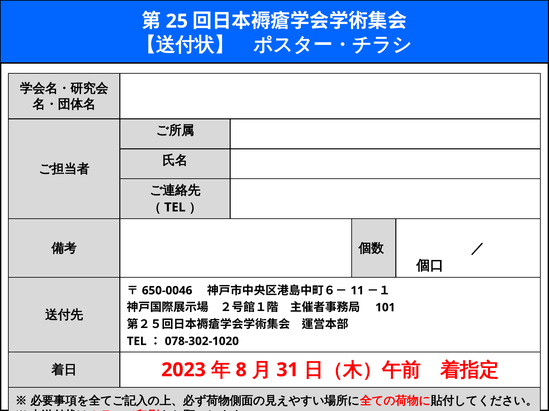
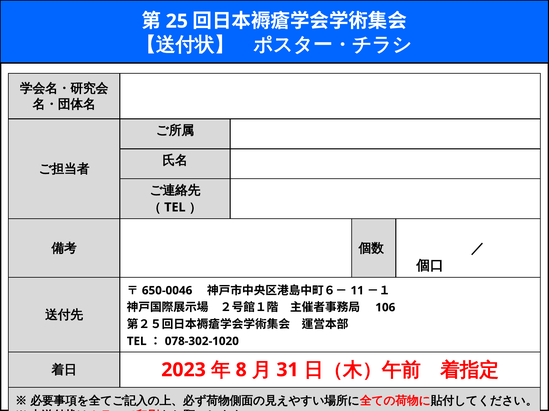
101: 101 -> 106 (385, 308)
